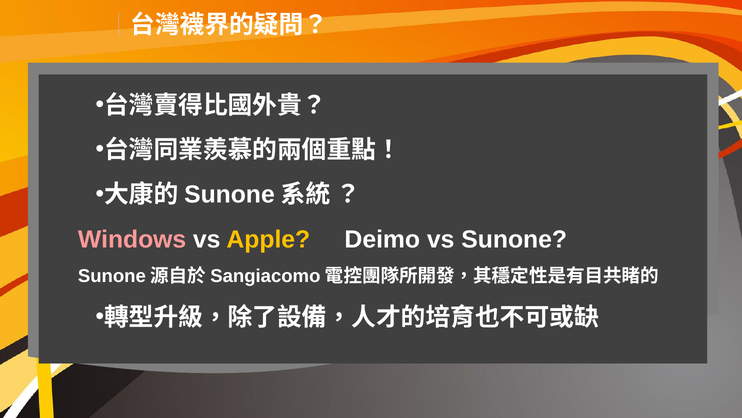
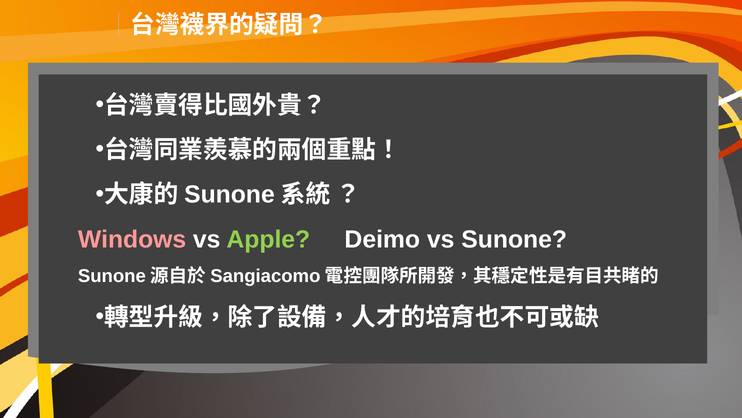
Apple colour: yellow -> light green (268, 239)
